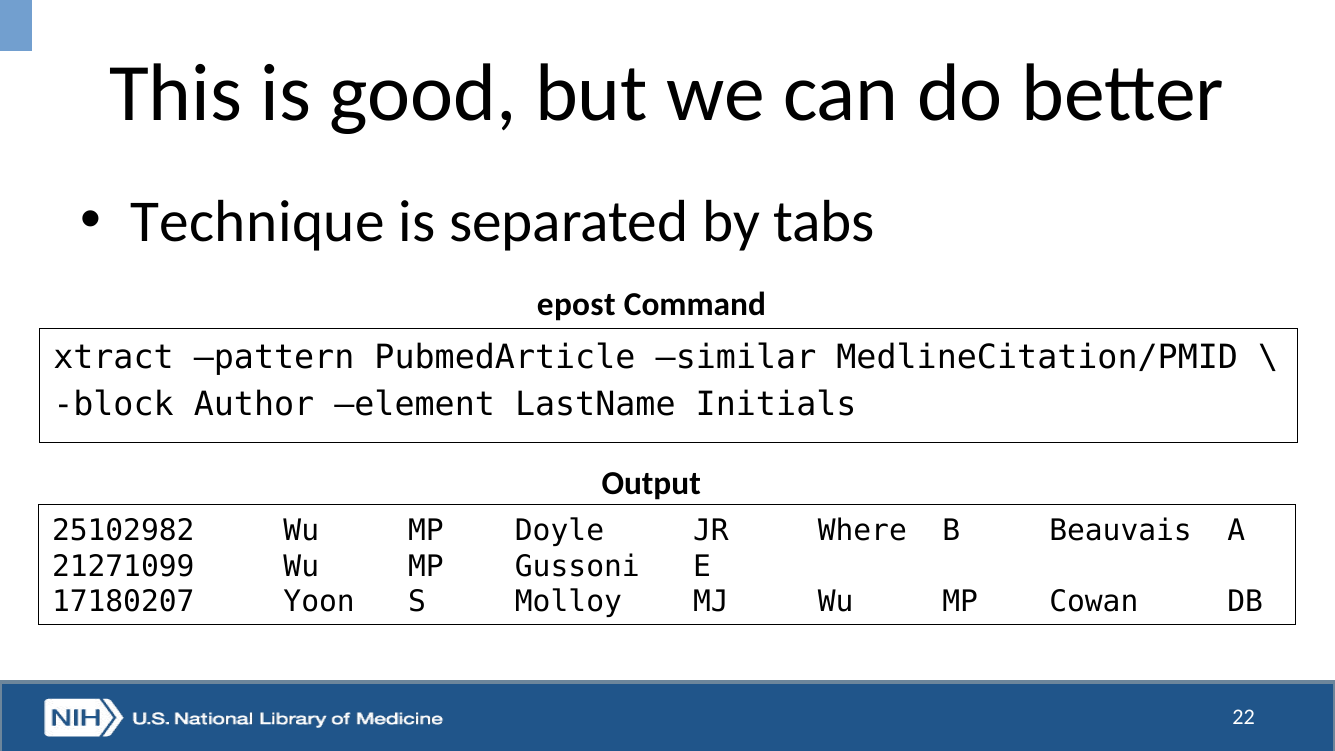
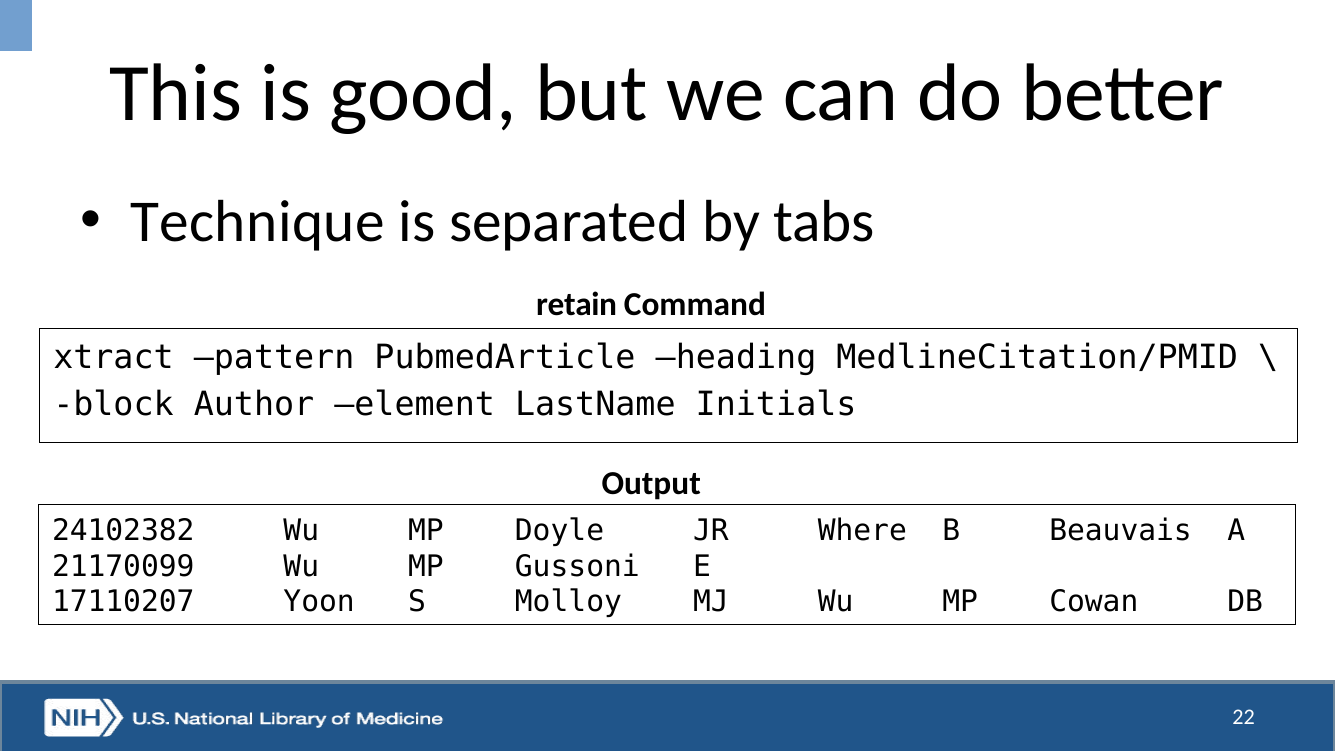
epost: epost -> retain (577, 304)
similar: similar -> heading (736, 357)
25102982: 25102982 -> 24102382 (123, 531)
21271099: 21271099 -> 21170099 (123, 567)
17180207: 17180207 -> 17110207 (123, 602)
